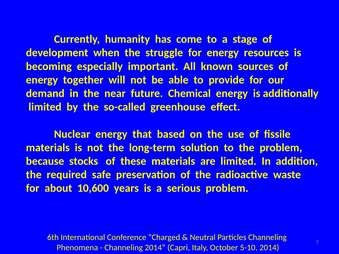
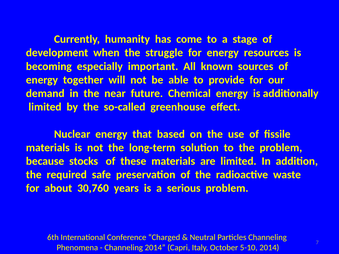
10,600: 10,600 -> 30,760 (93, 188)
